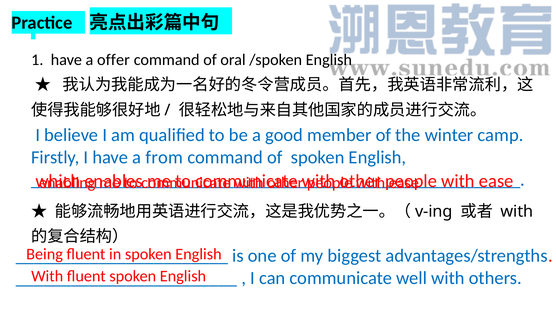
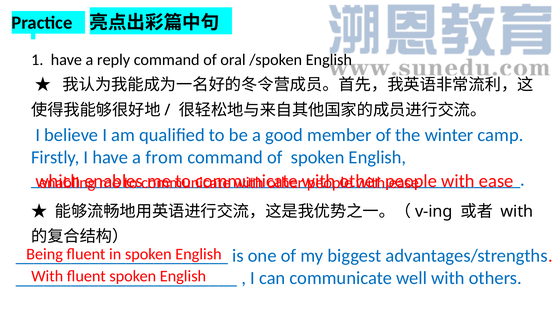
offer: offer -> reply (114, 60)
